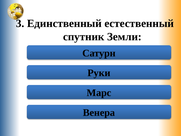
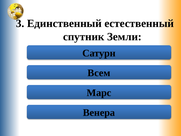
Руки: Руки -> Всем (99, 73)
